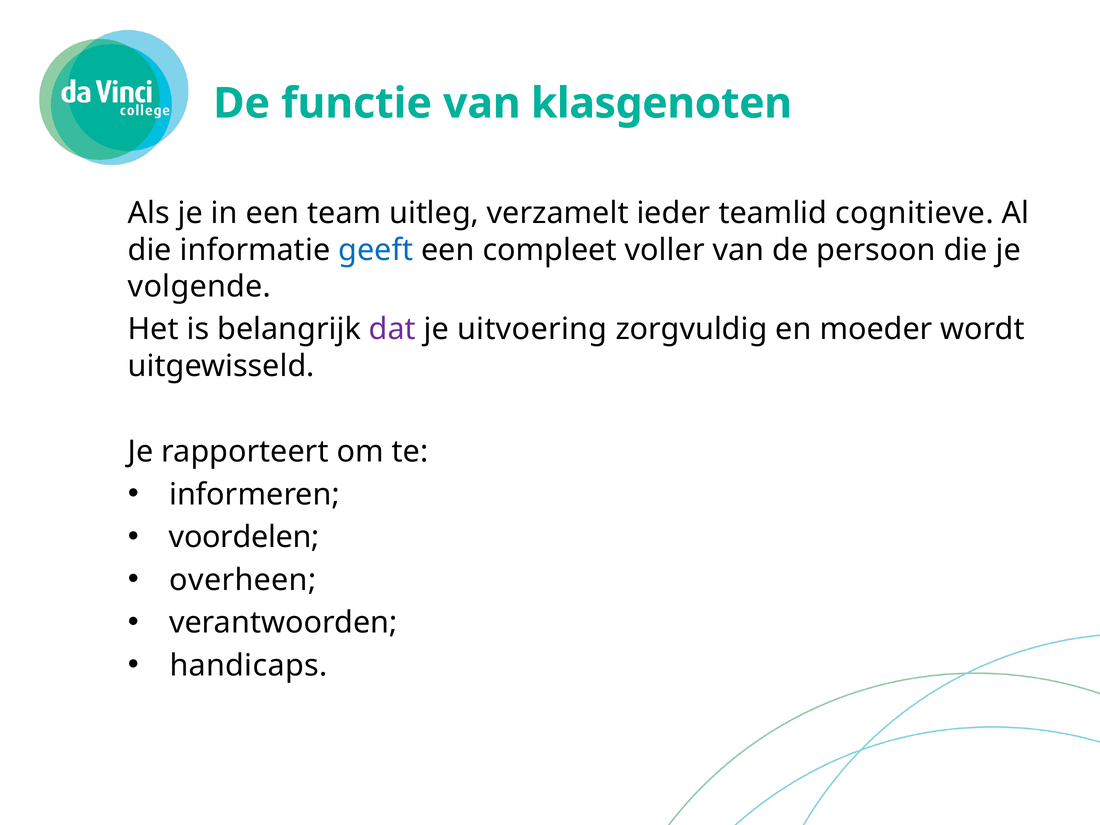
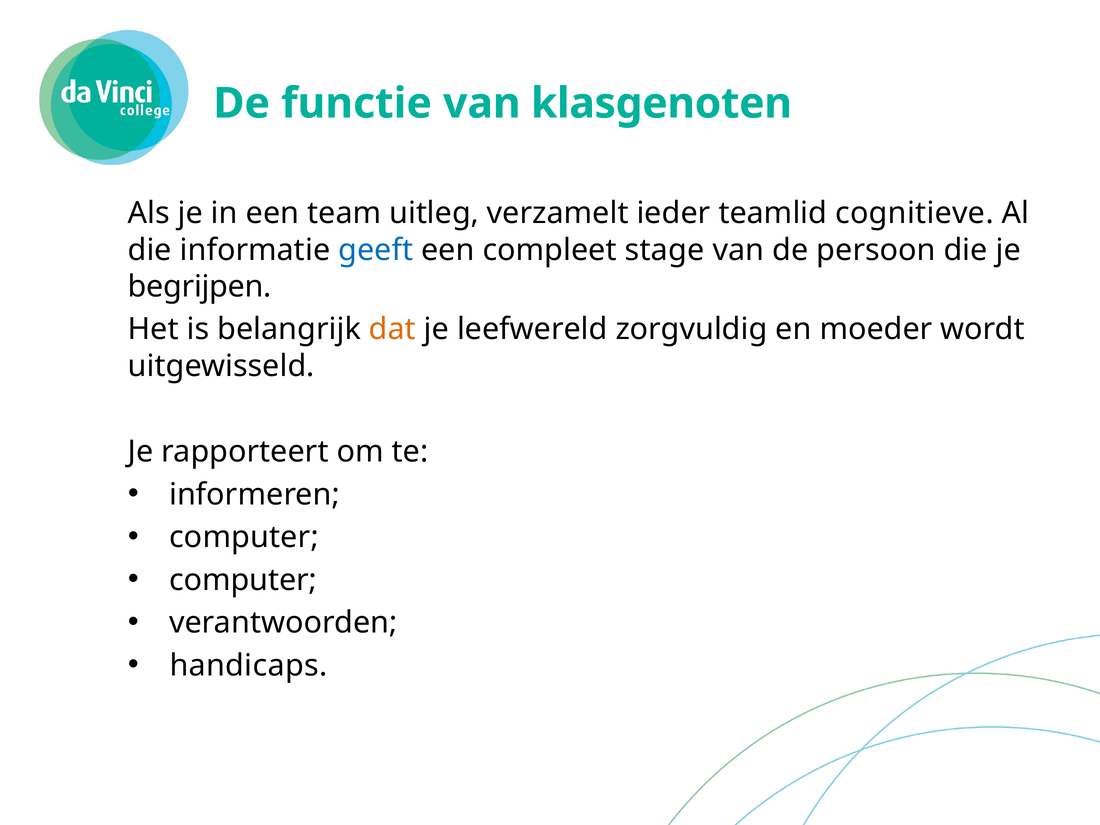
voller: voller -> stage (665, 250)
volgende: volgende -> begrijpen (200, 287)
dat colour: purple -> orange (392, 329)
uitvoering: uitvoering -> leefwereld (532, 329)
voordelen: voordelen -> computer (244, 537)
overheen: overheen -> computer (243, 580)
